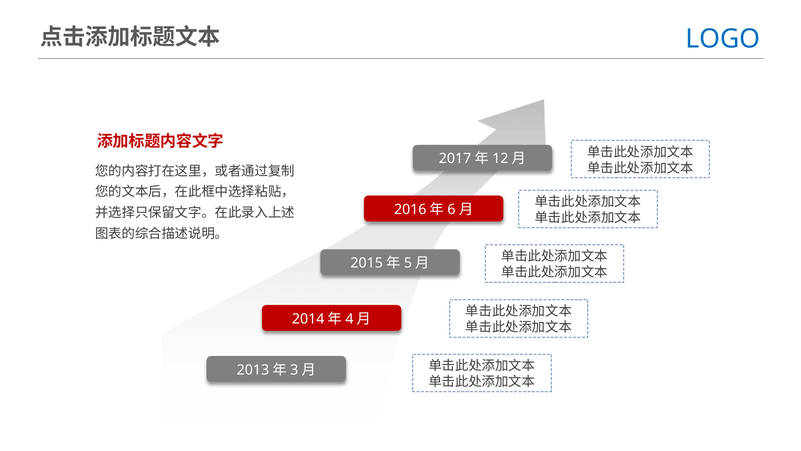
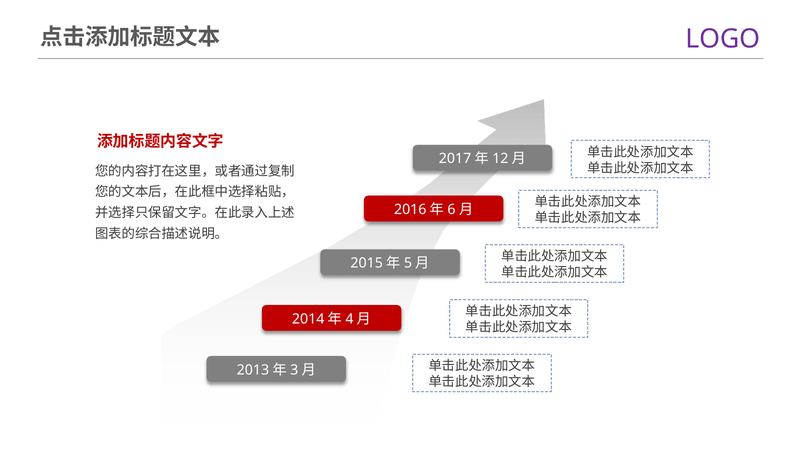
LOGO colour: blue -> purple (723, 39)
